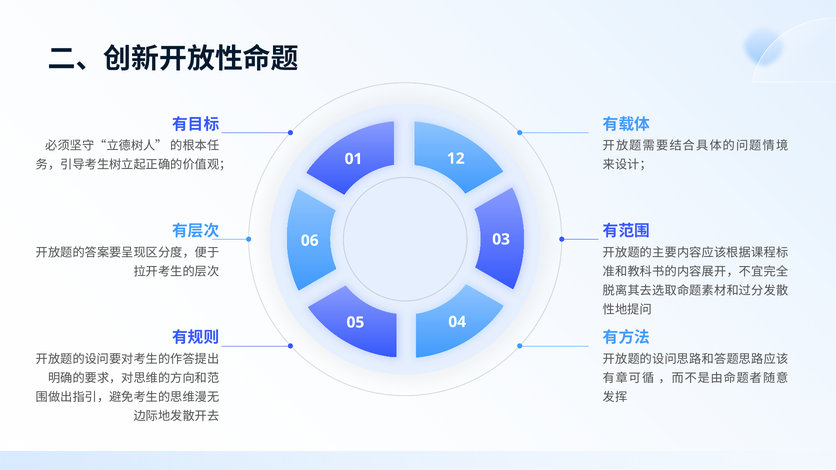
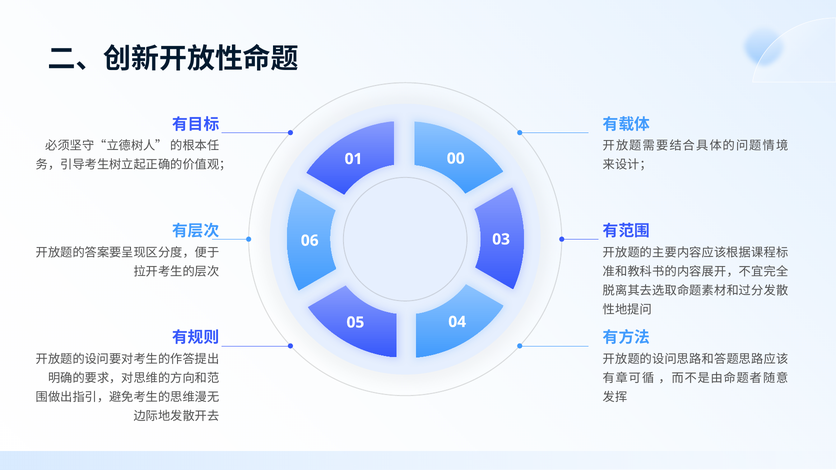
12: 12 -> 00 (456, 159)
